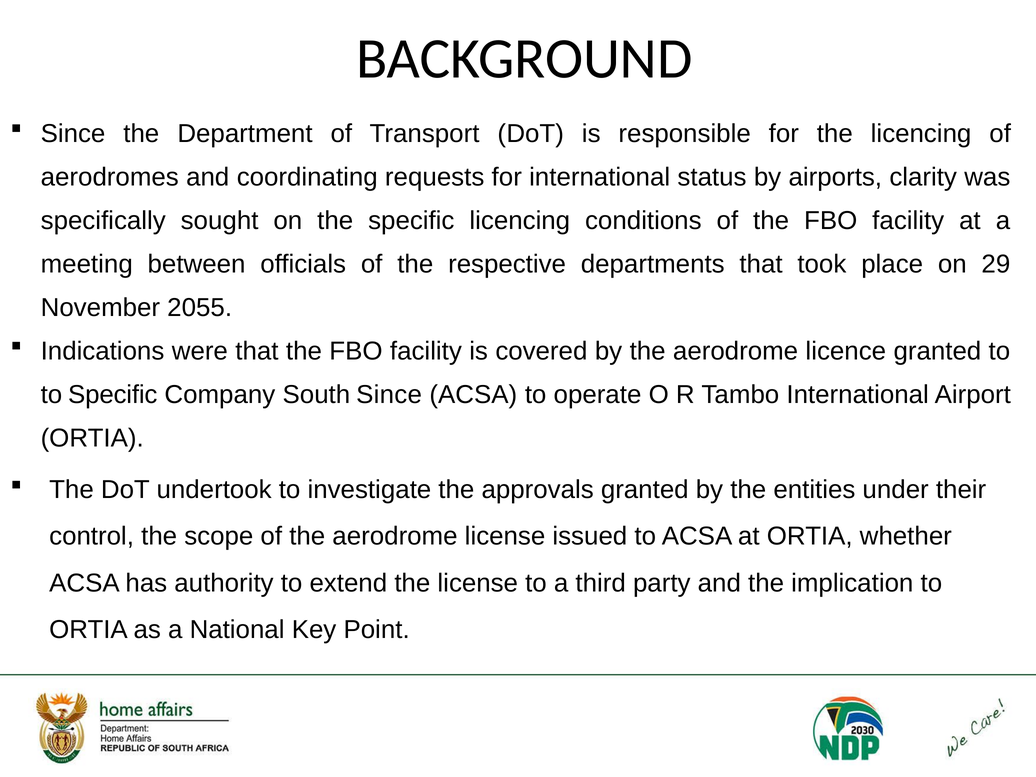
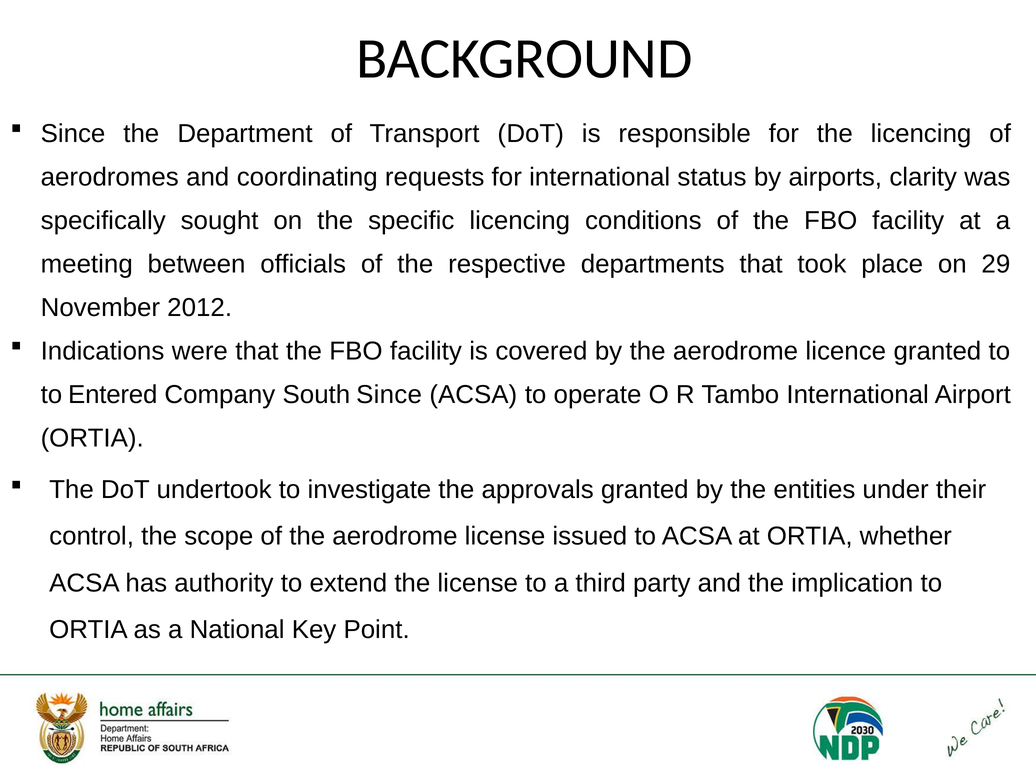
2055: 2055 -> 2012 (200, 308)
to Specific: Specific -> Entered (113, 395)
